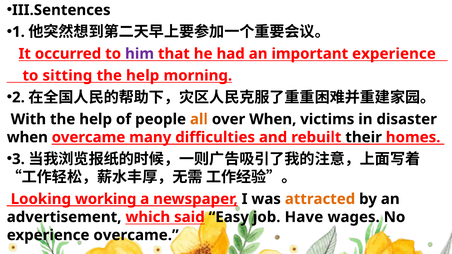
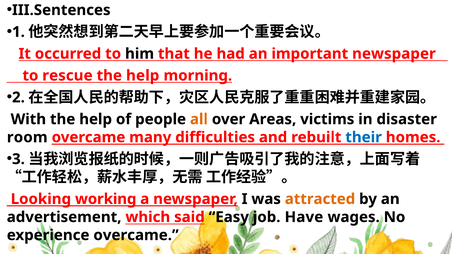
him colour: purple -> black (140, 54)
important experience: experience -> newspaper (394, 54)
sitting: sitting -> rescue (67, 76)
over When: When -> Areas (273, 119)
when: when -> room (27, 137)
their colour: black -> blue (364, 137)
